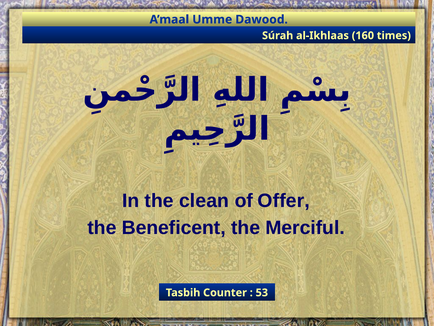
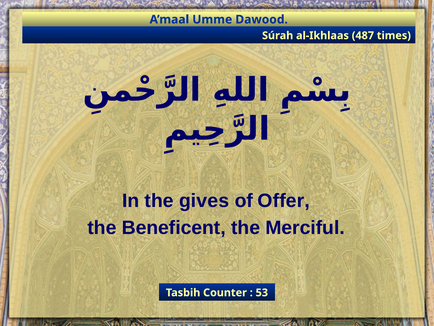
160: 160 -> 487 (363, 36)
clean: clean -> gives (204, 200)
